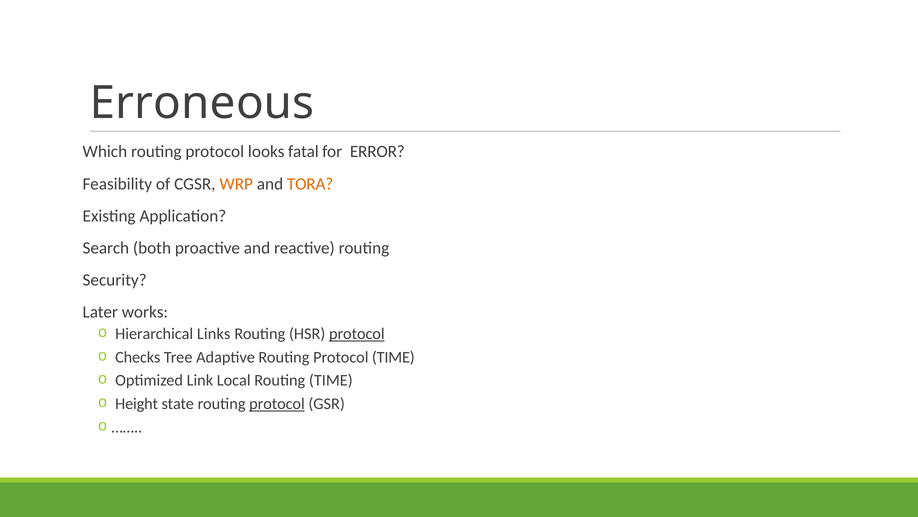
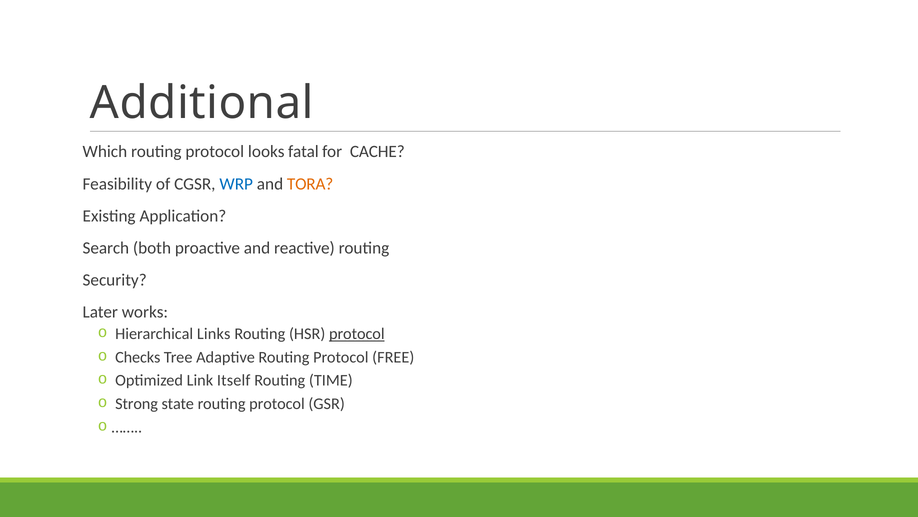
Erroneous: Erroneous -> Additional (202, 103)
ERROR: ERROR -> CACHE (377, 152)
WRP colour: orange -> blue (236, 184)
Protocol TIME: TIME -> FREE (393, 357)
Local: Local -> Itself (234, 380)
Height: Height -> Strong (137, 403)
protocol underline: present -> none (277, 403)
